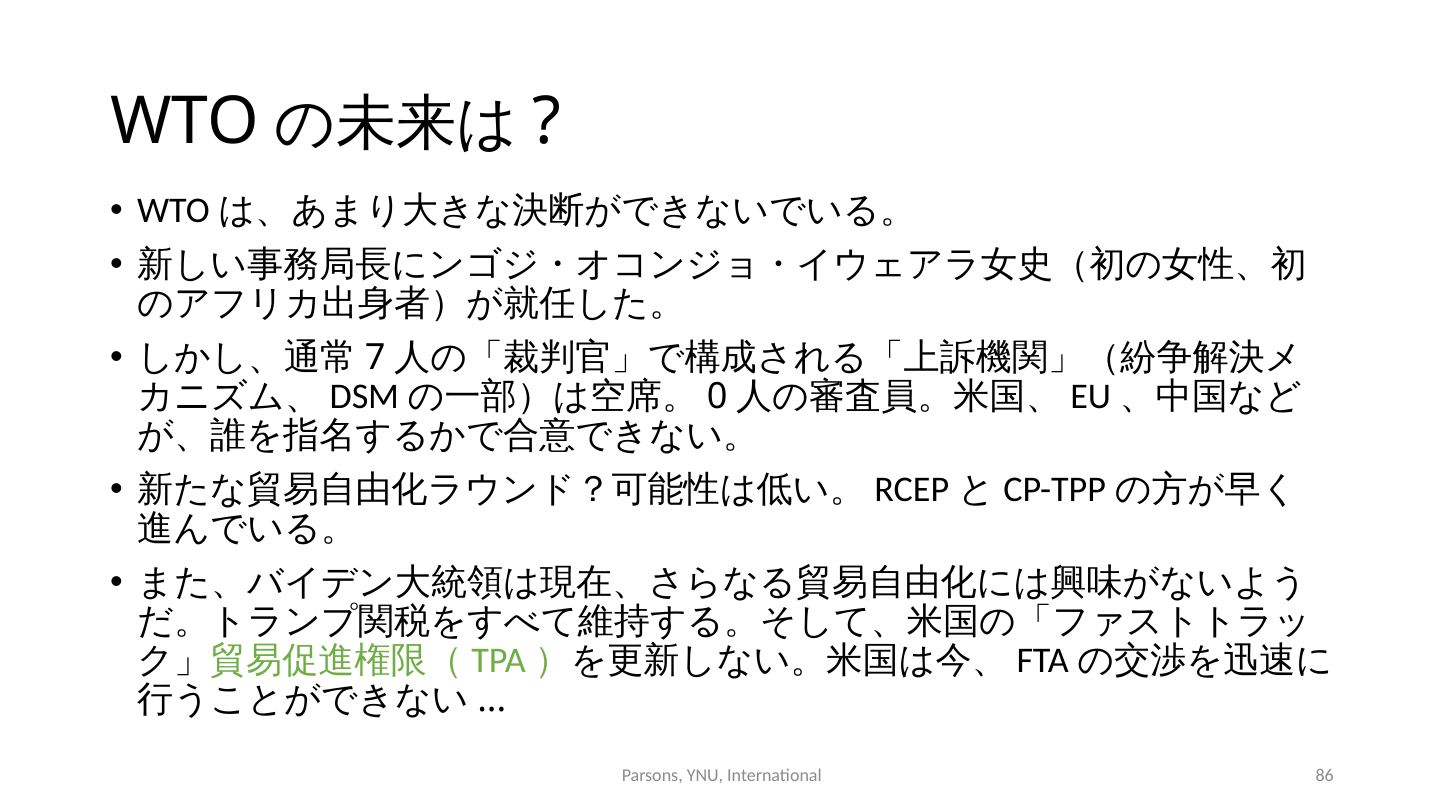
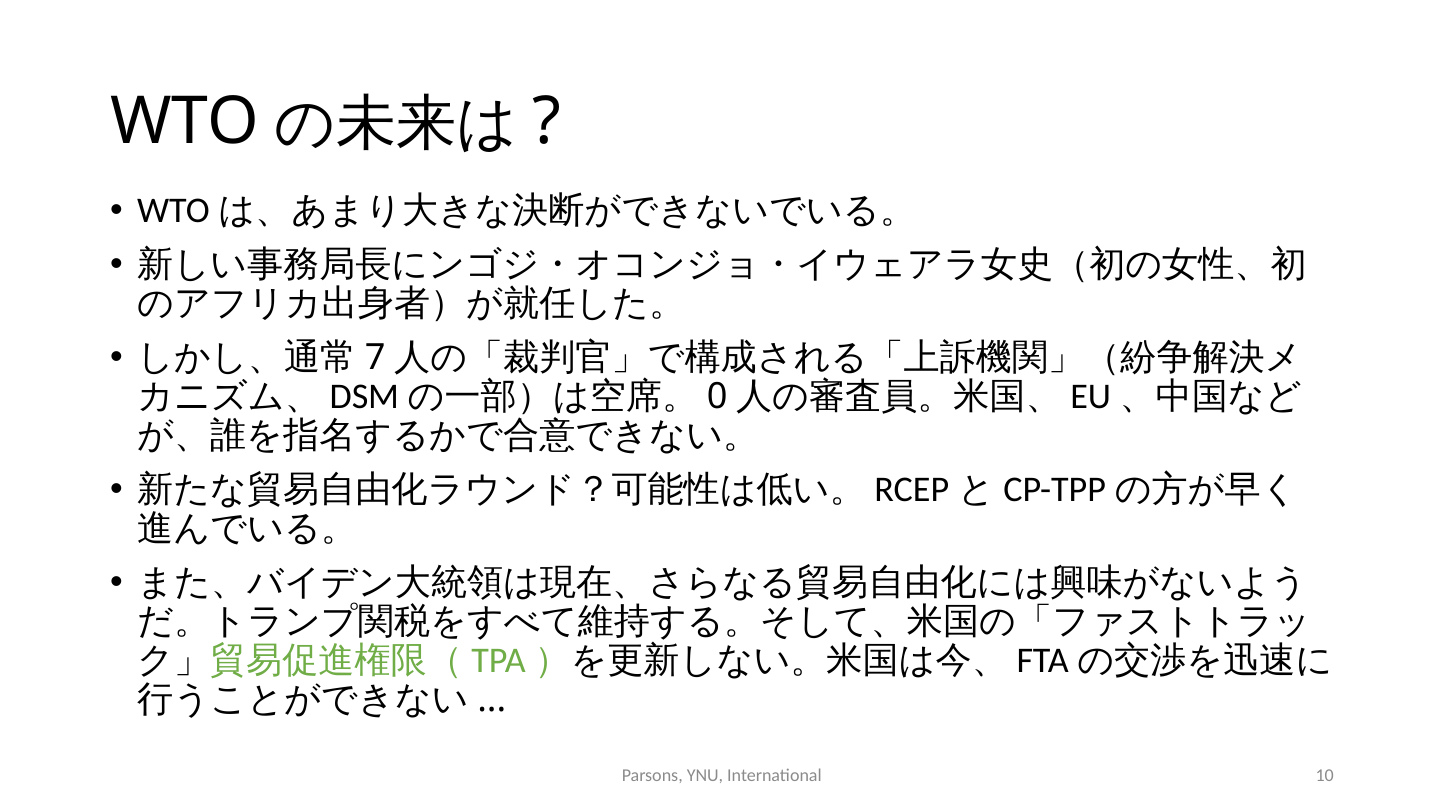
86: 86 -> 10 (1325, 776)
